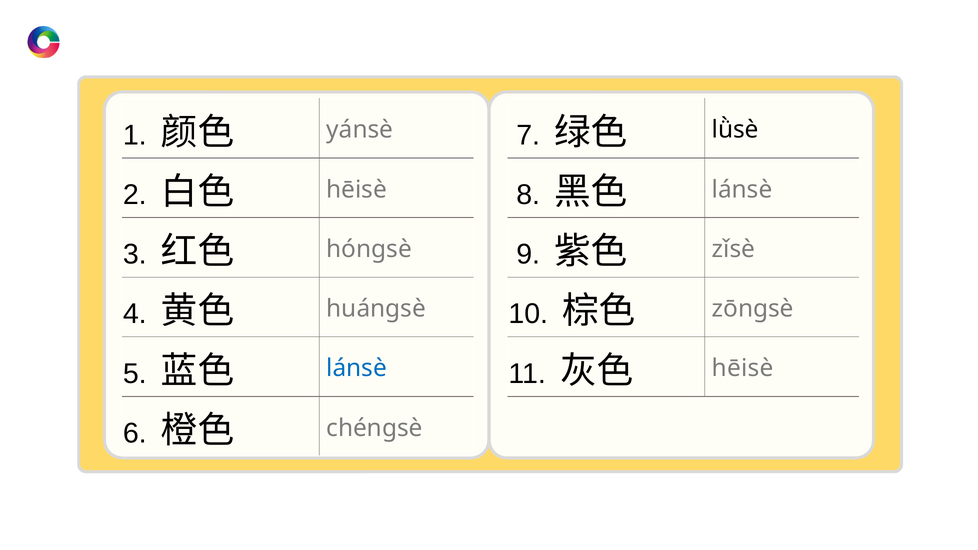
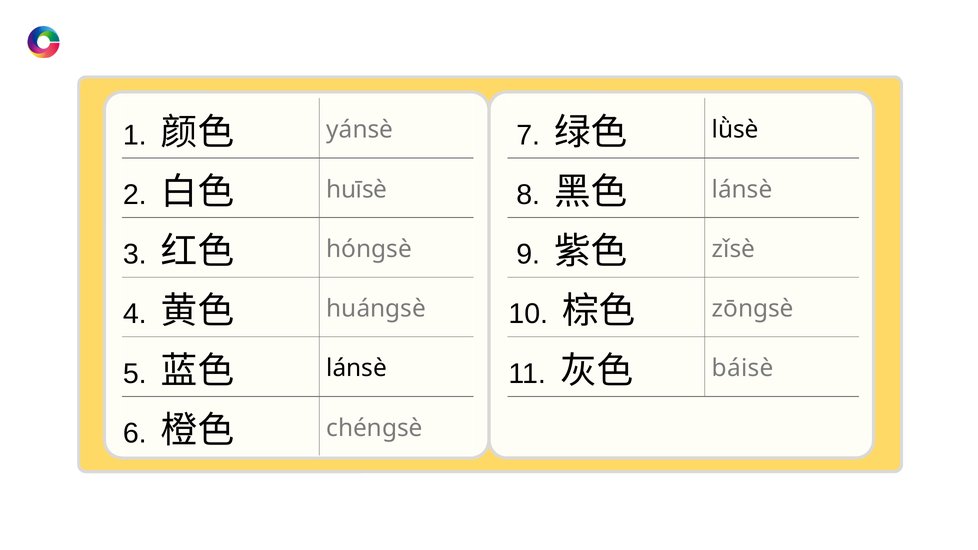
hēisè: hēisè -> huīsè (357, 190)
lánsè colour: blue -> black (357, 368)
hēisè: hēisè -> báisè (743, 368)
